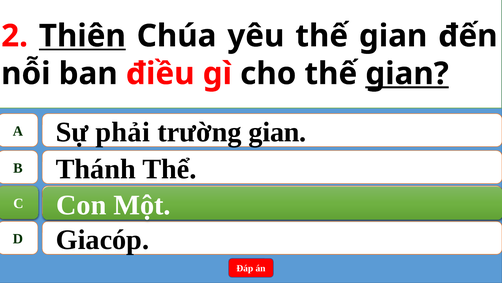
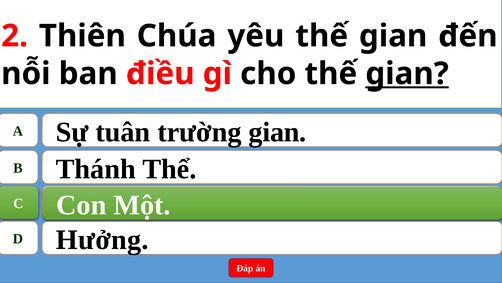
Thiên underline: present -> none (82, 36)
phải: phải -> tuân (123, 132)
Giacóp: Giacóp -> Hưởng (102, 239)
